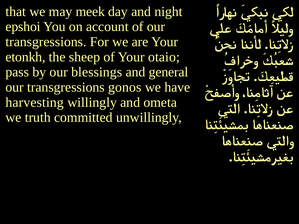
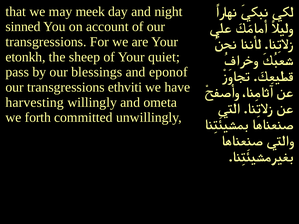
epshoi: epshoi -> sinned (23, 27)
otaio: otaio -> quiet (164, 57)
general: general -> eponof (168, 72)
gonos: gonos -> ethviti (125, 87)
truth: truth -> forth (38, 118)
